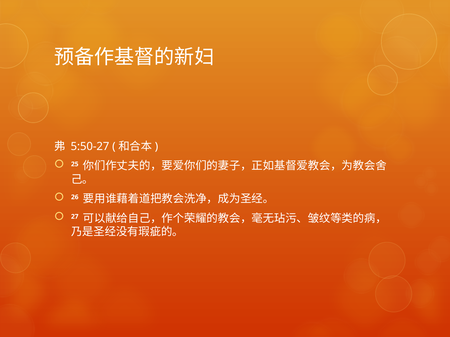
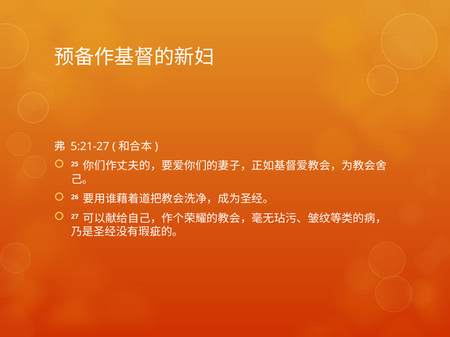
5:50-27: 5:50-27 -> 5:21-27 (90, 147)
